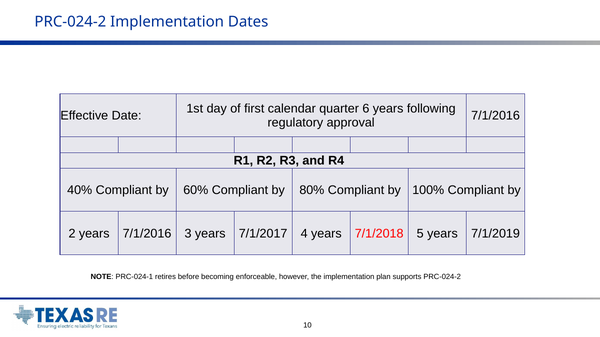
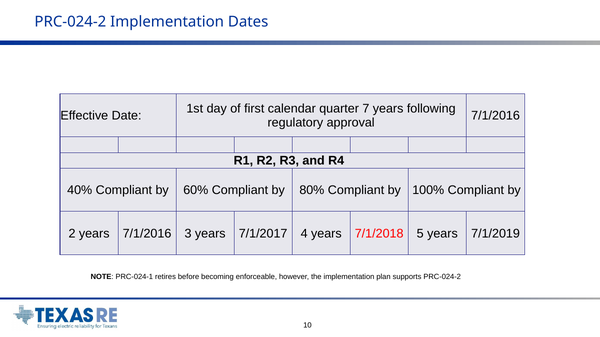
6: 6 -> 7 (366, 109)
